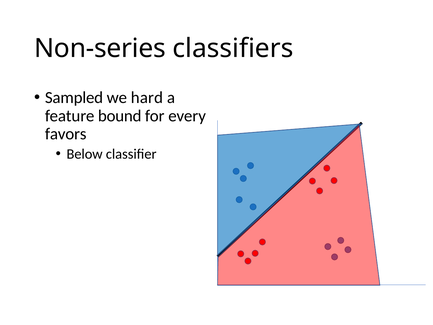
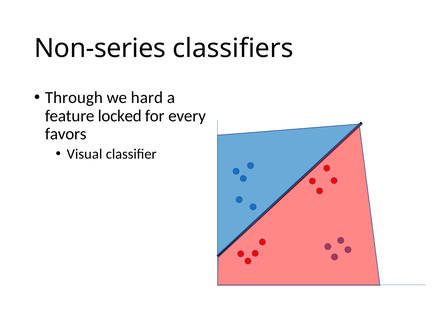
Sampled: Sampled -> Through (74, 98)
bound: bound -> locked (120, 116)
Below: Below -> Visual (85, 154)
